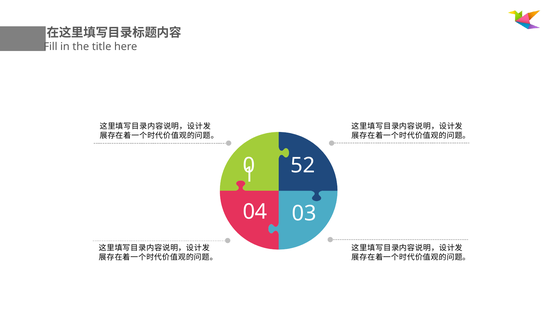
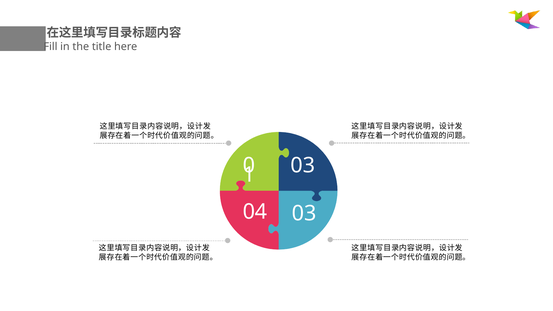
52: 52 -> 03 (303, 166)
